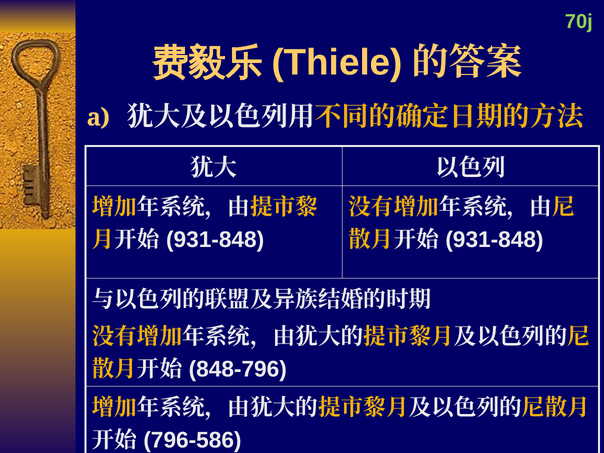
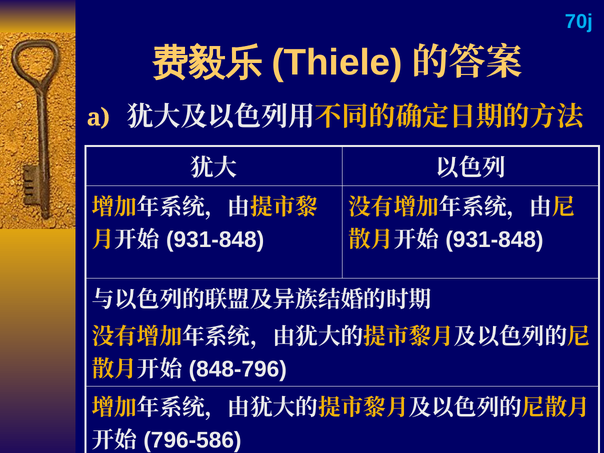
70j colour: light green -> light blue (579, 21)
